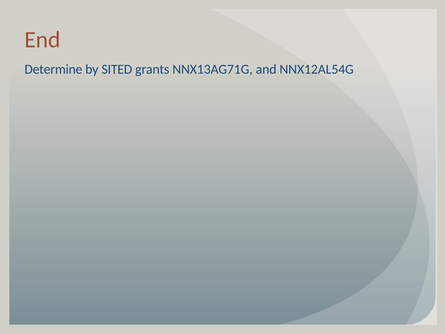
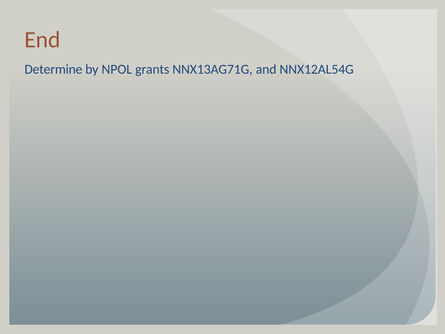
SITED: SITED -> NPOL (117, 69)
